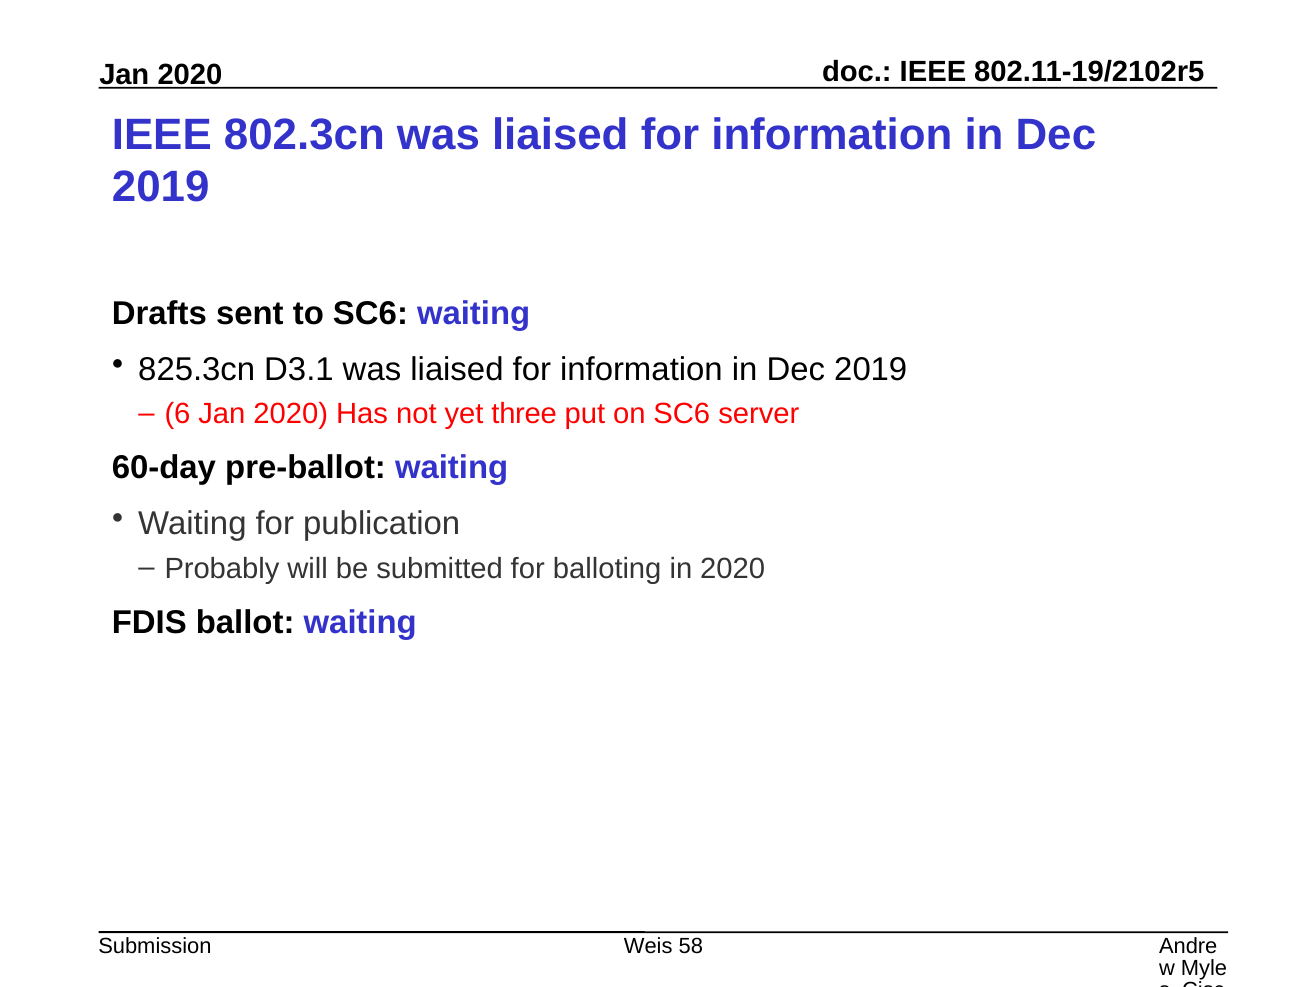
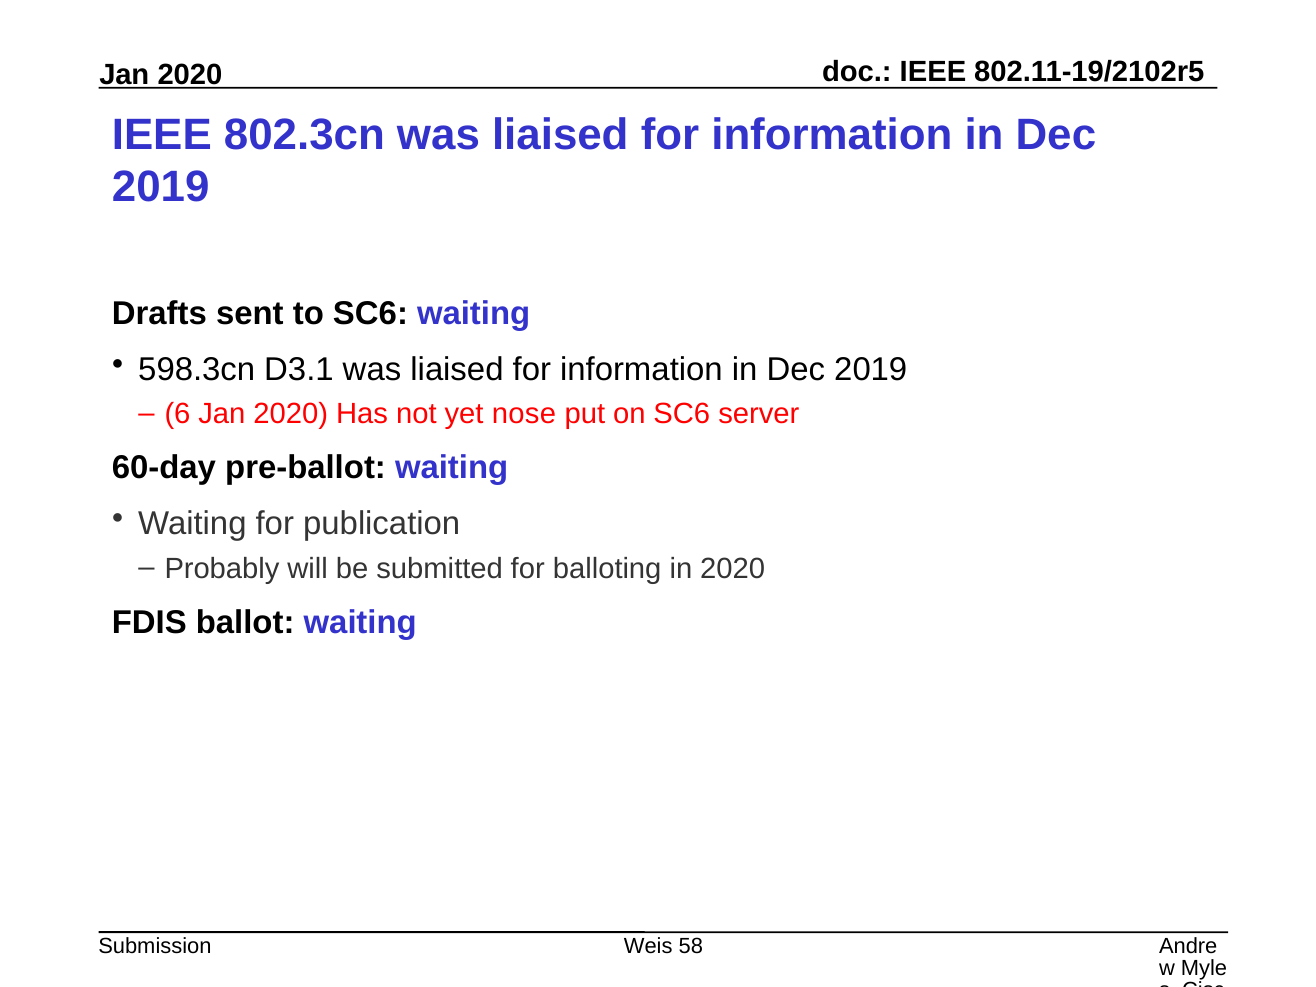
825.3cn: 825.3cn -> 598.3cn (197, 370)
three: three -> nose (524, 414)
